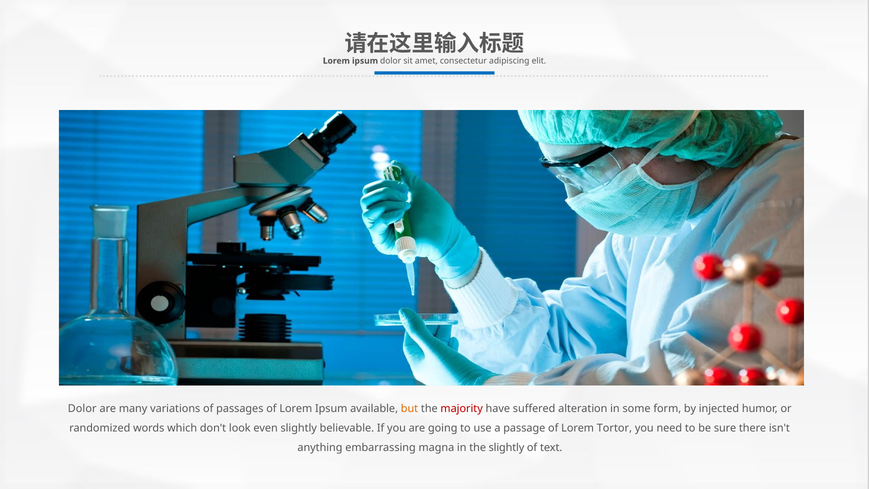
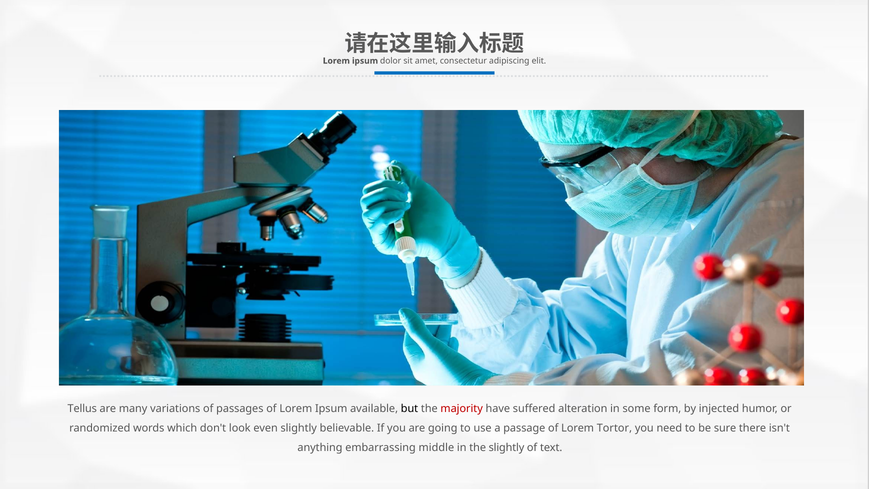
Dolor: Dolor -> Tellus (82, 408)
but colour: orange -> black (409, 408)
magna: magna -> middle (436, 448)
